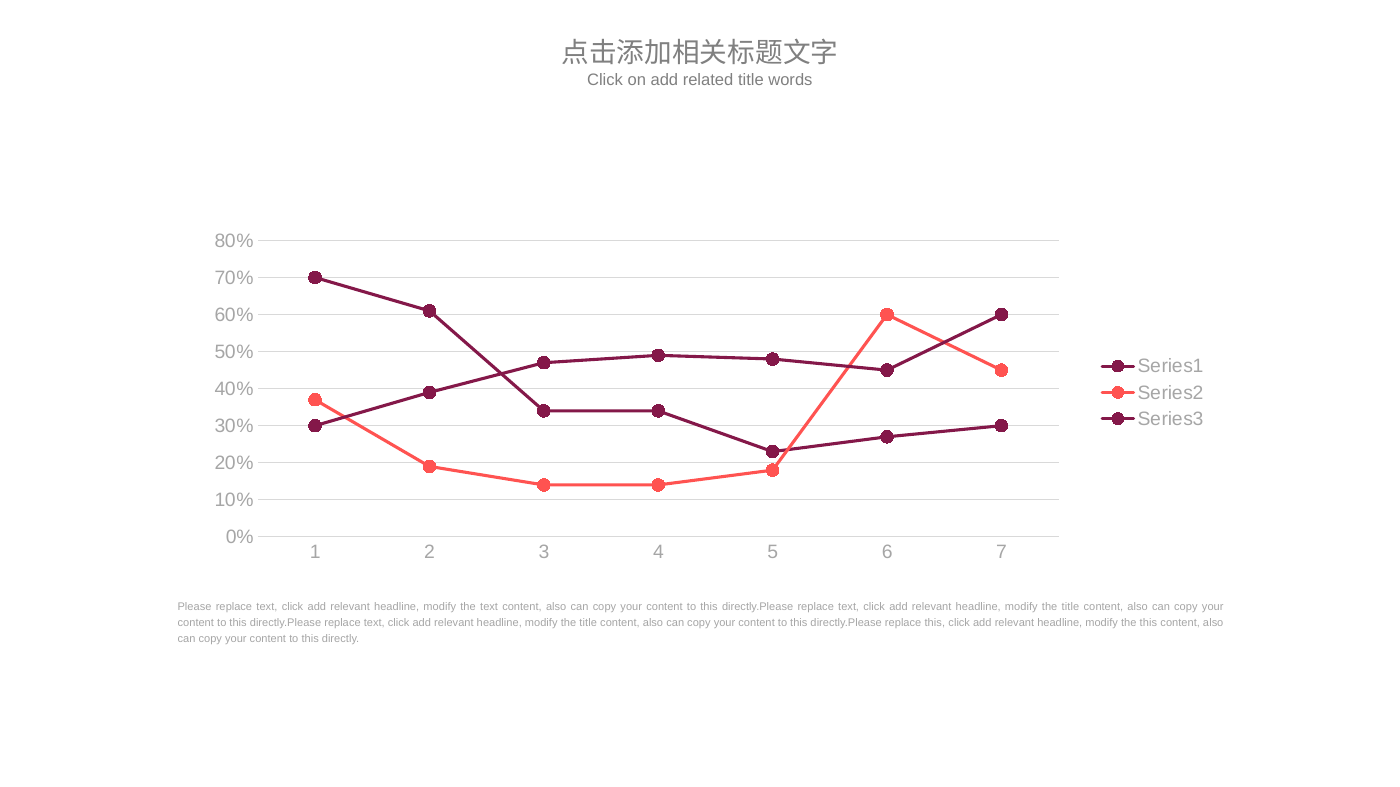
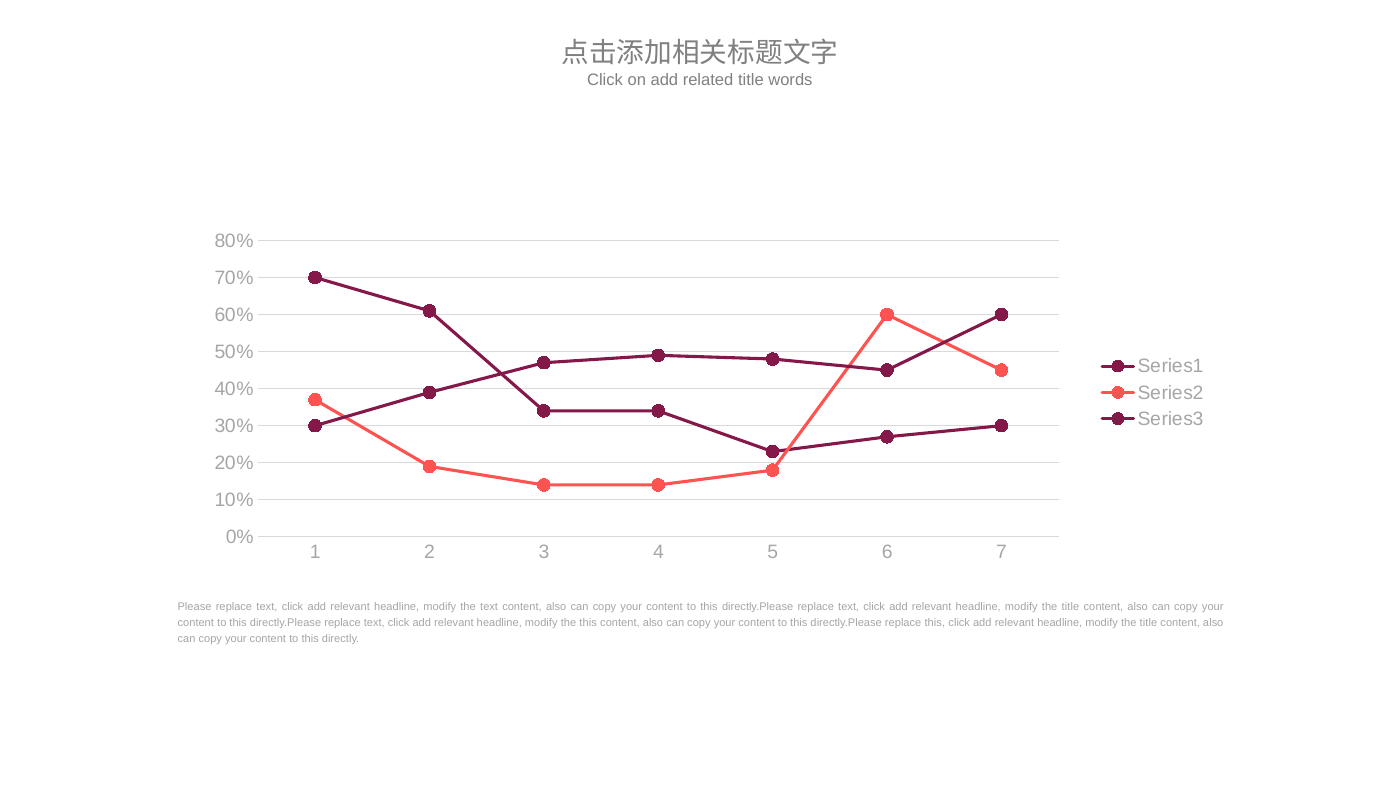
title: title -> this (588, 623)
this: this -> title (1148, 623)
